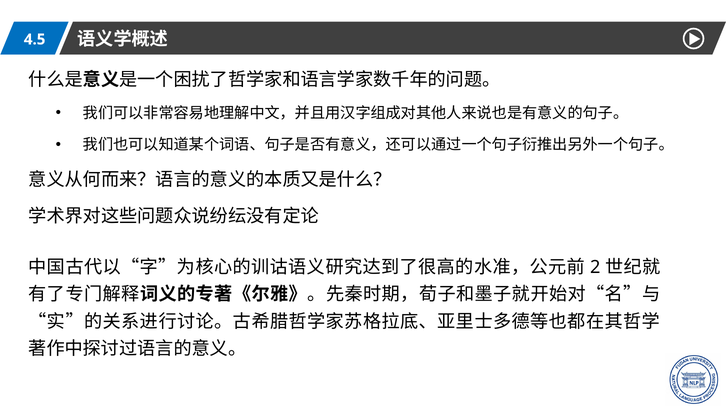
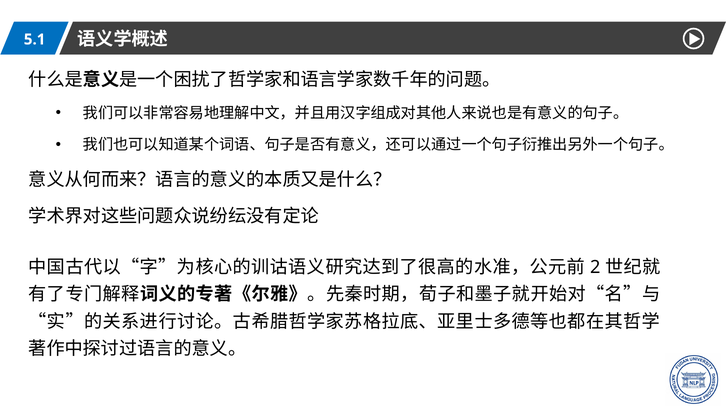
4.5: 4.5 -> 5.1 (35, 39)
